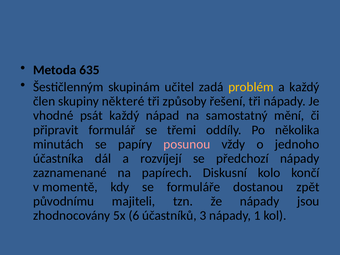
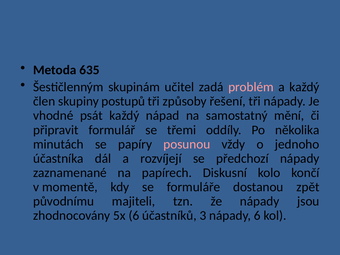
problém colour: yellow -> pink (251, 87)
některé: některé -> postupů (123, 101)
nápady 1: 1 -> 6 (257, 216)
